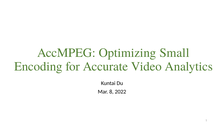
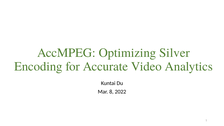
Small: Small -> Silver (174, 53)
